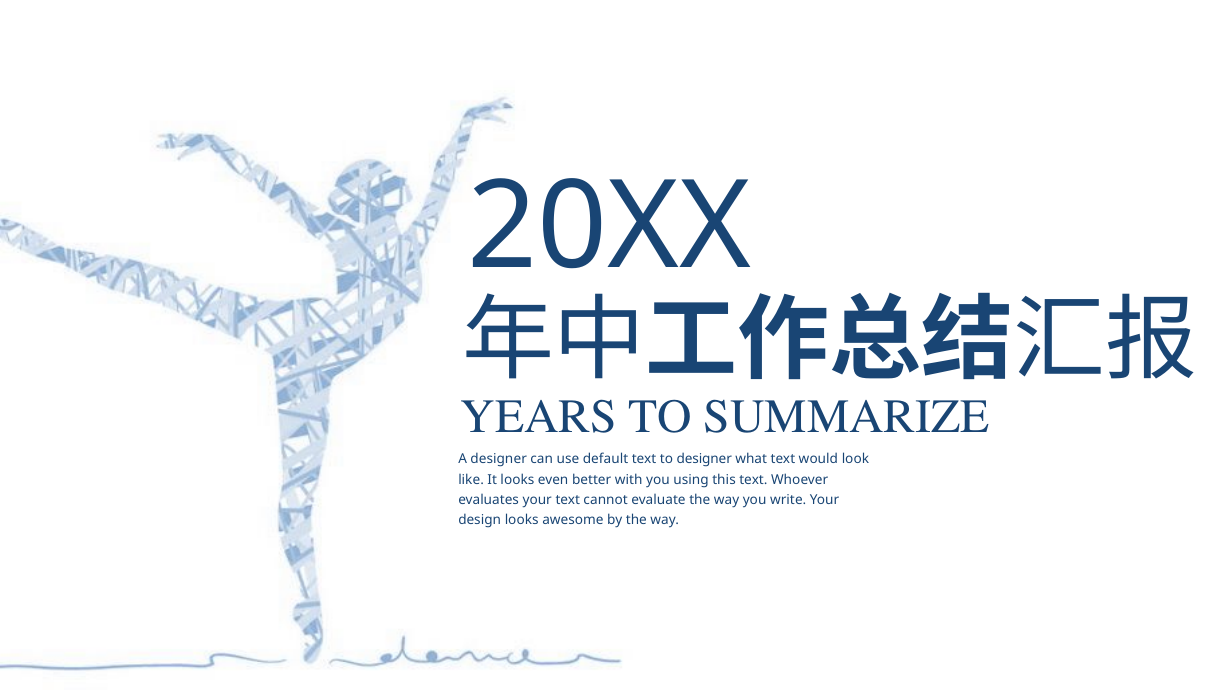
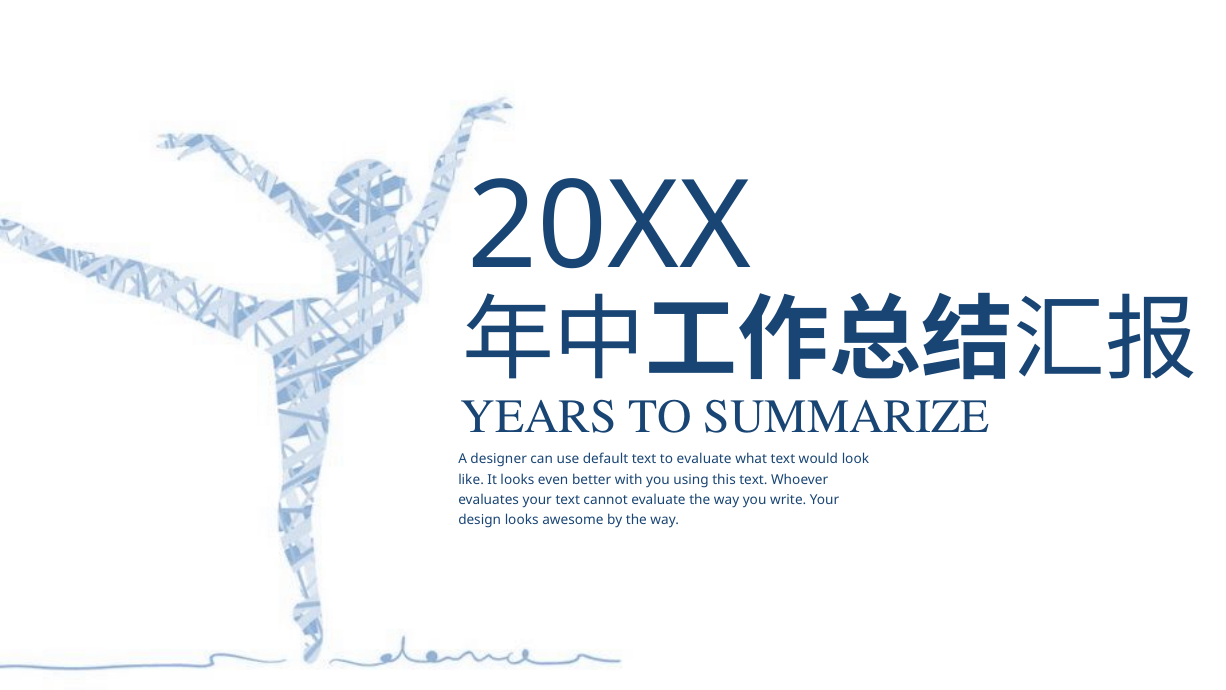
to designer: designer -> evaluate (704, 459)
